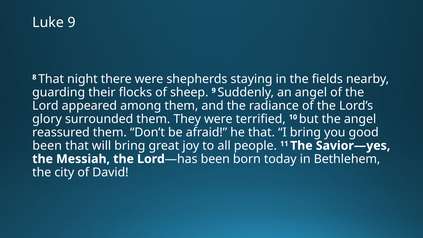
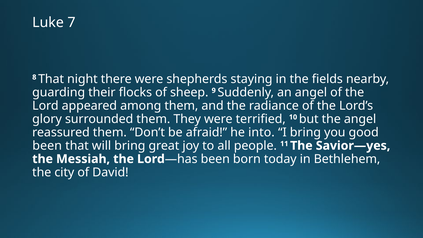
Luke 9: 9 -> 7 (72, 22)
he that: that -> into (261, 132)
